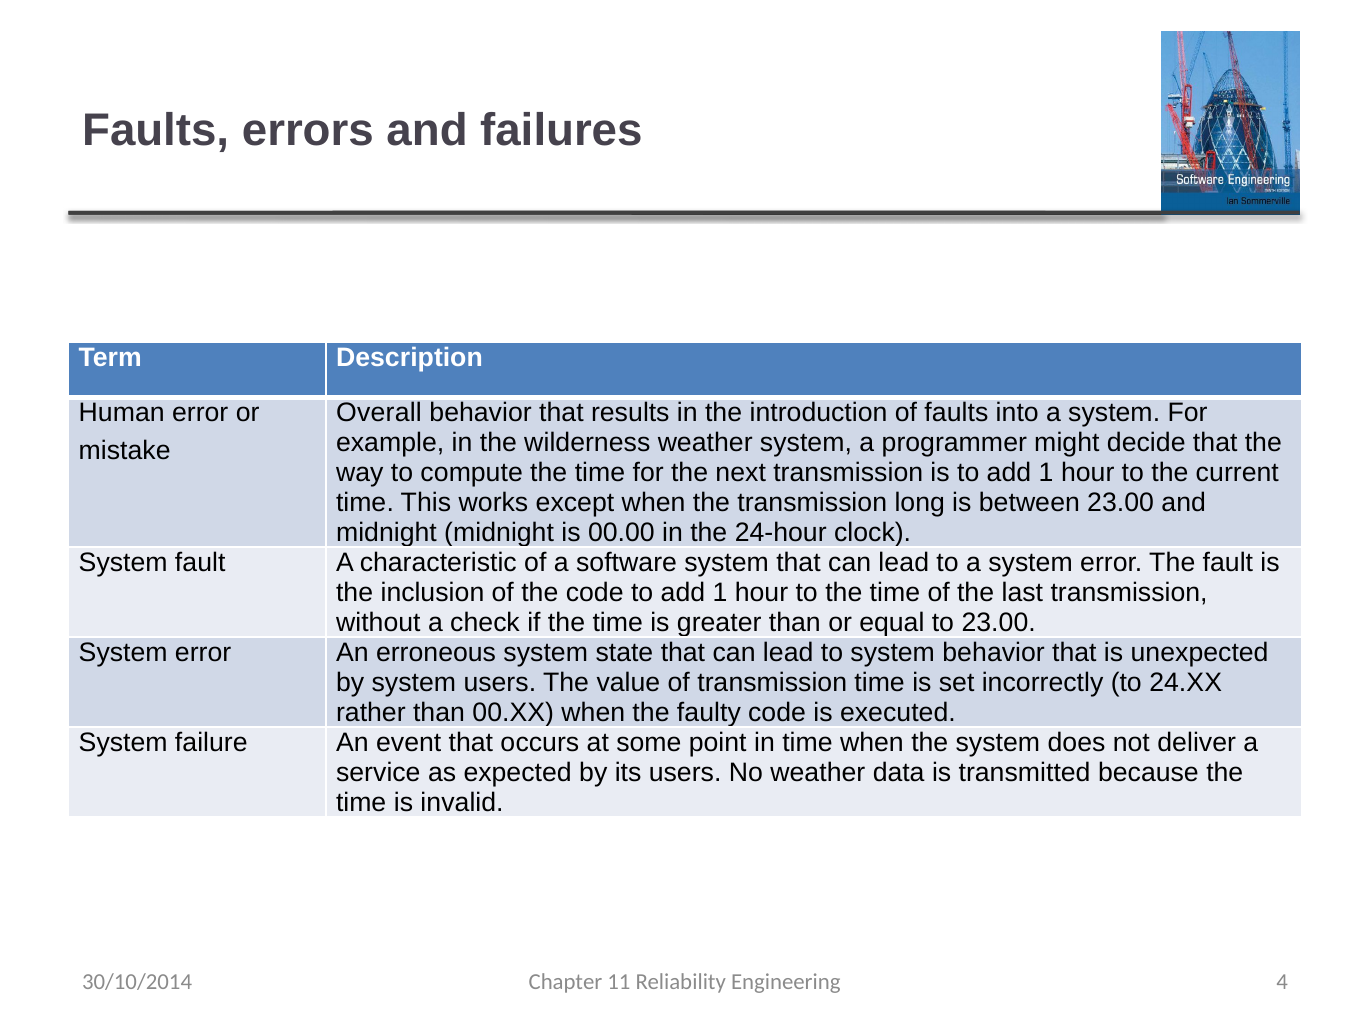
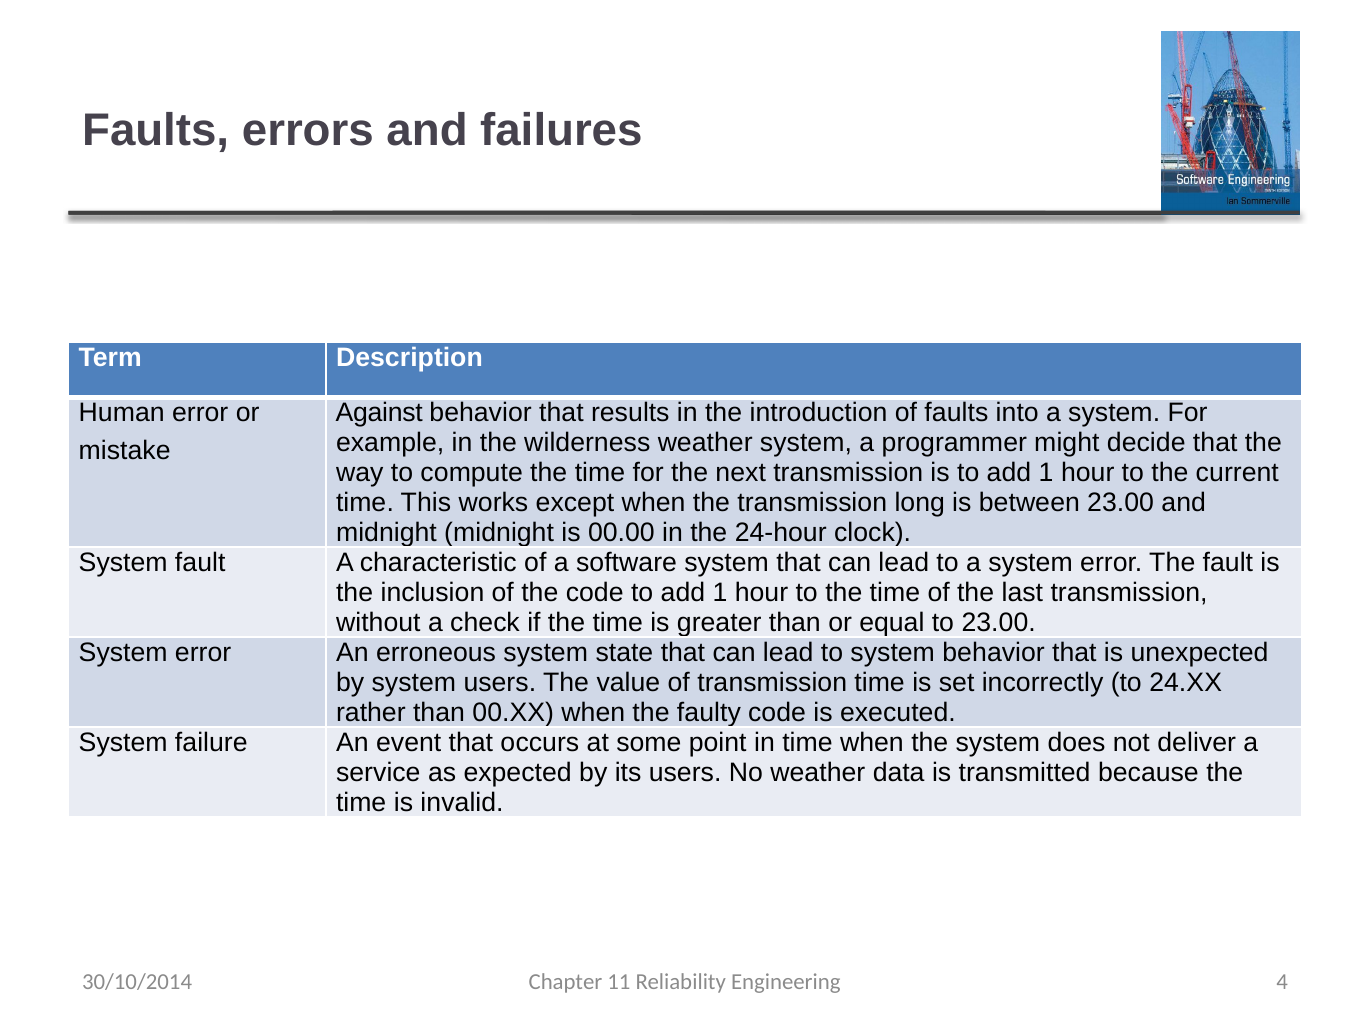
Overall: Overall -> Against (379, 413)
